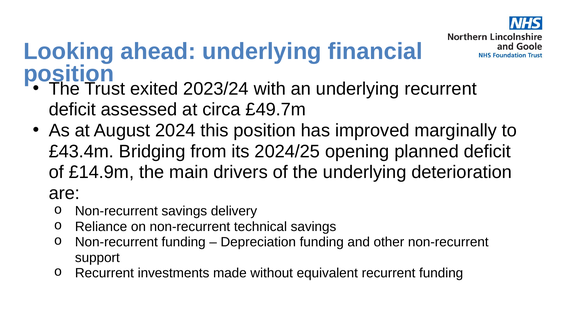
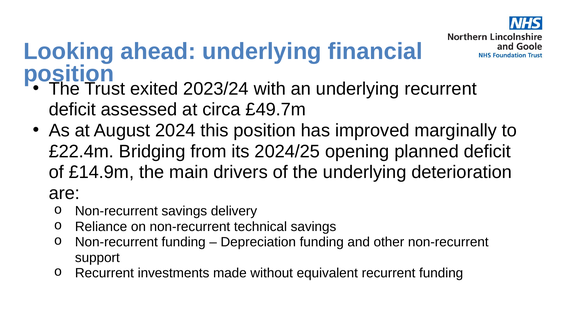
£43.4m: £43.4m -> £22.4m (81, 151)
